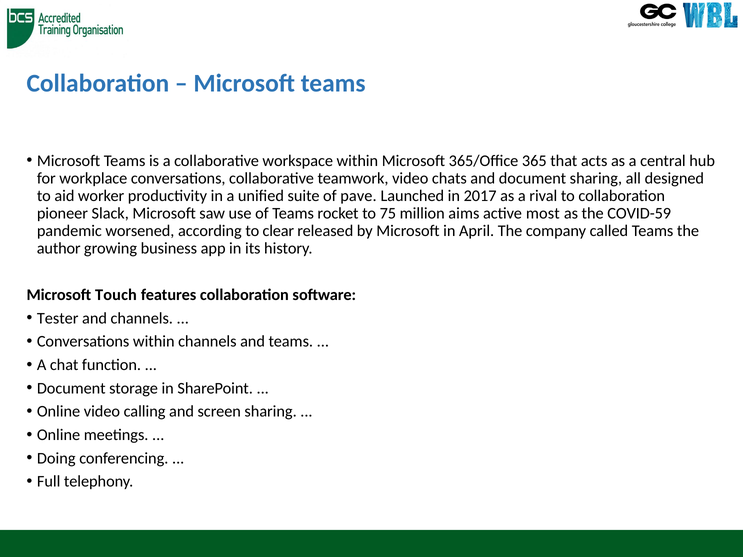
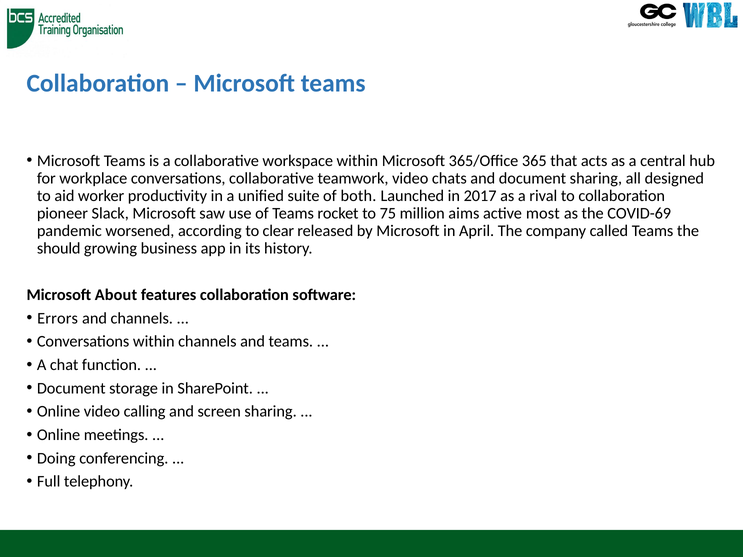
pave: pave -> both (358, 196)
COVID-59: COVID-59 -> COVID-69 (639, 213)
author: author -> should (59, 248)
Touch: Touch -> About (116, 295)
Tester: Tester -> Errors (58, 318)
